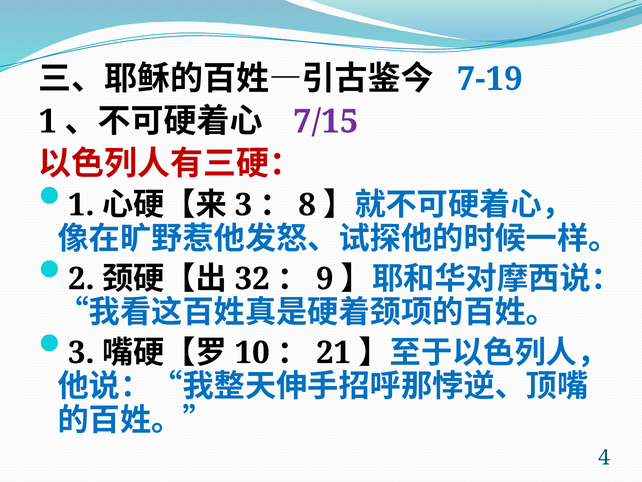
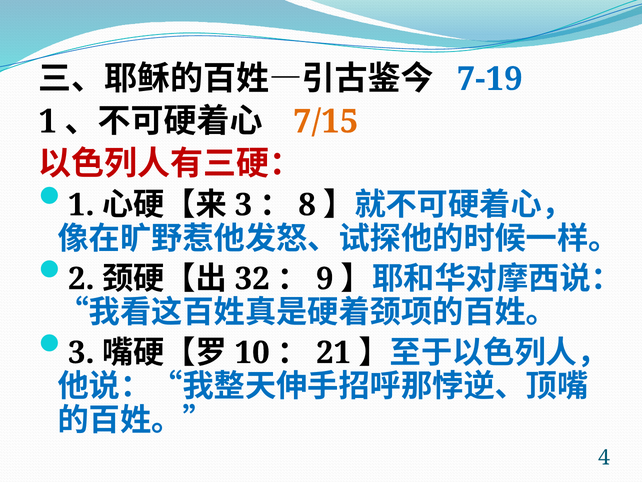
7/15 colour: purple -> orange (326, 121)
